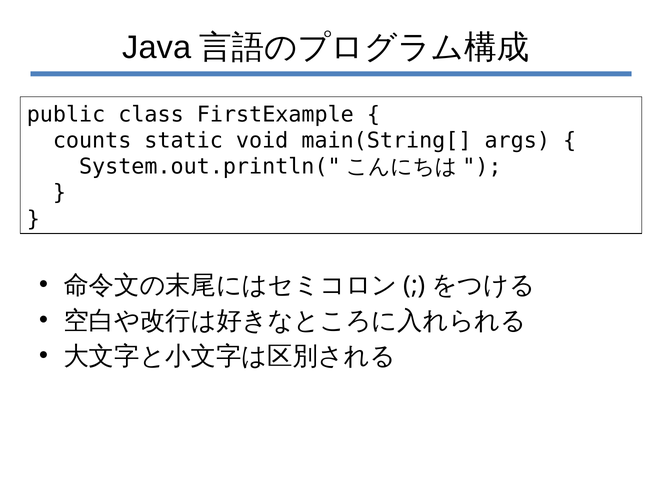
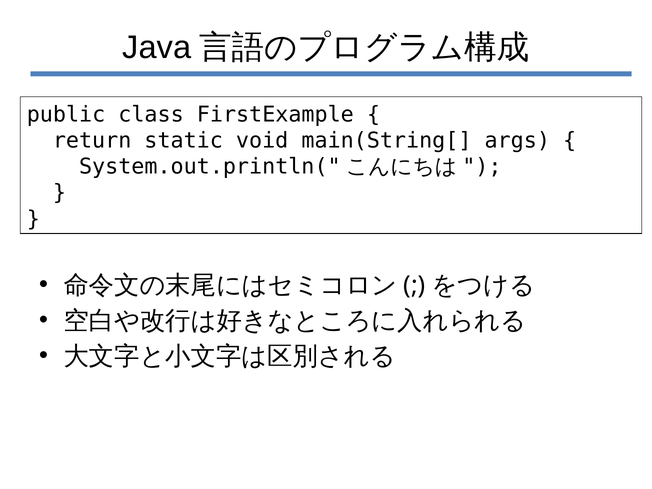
counts: counts -> return (92, 141)
